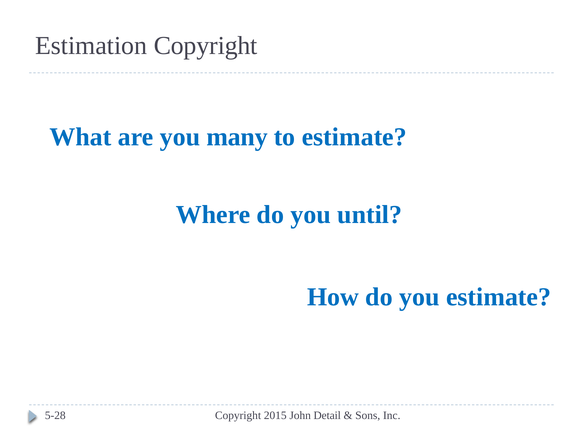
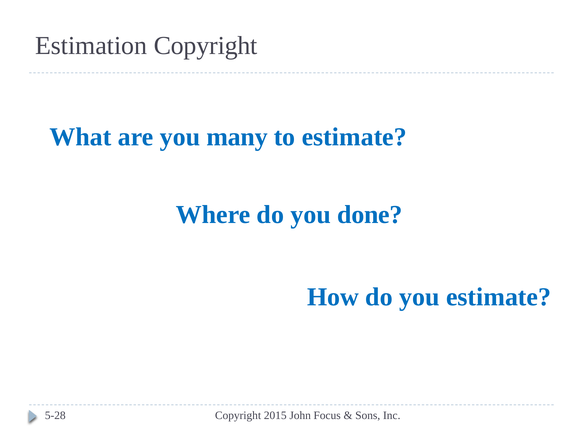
until: until -> done (370, 215)
Detail: Detail -> Focus (327, 416)
